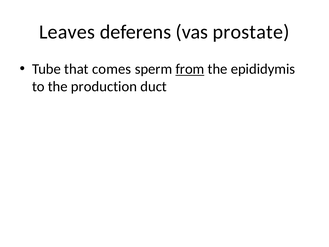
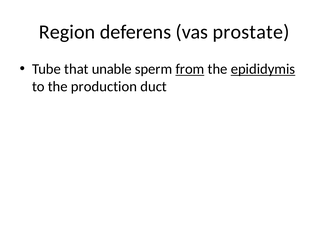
Leaves: Leaves -> Region (67, 32)
comes: comes -> unable (112, 69)
epididymis underline: none -> present (263, 69)
